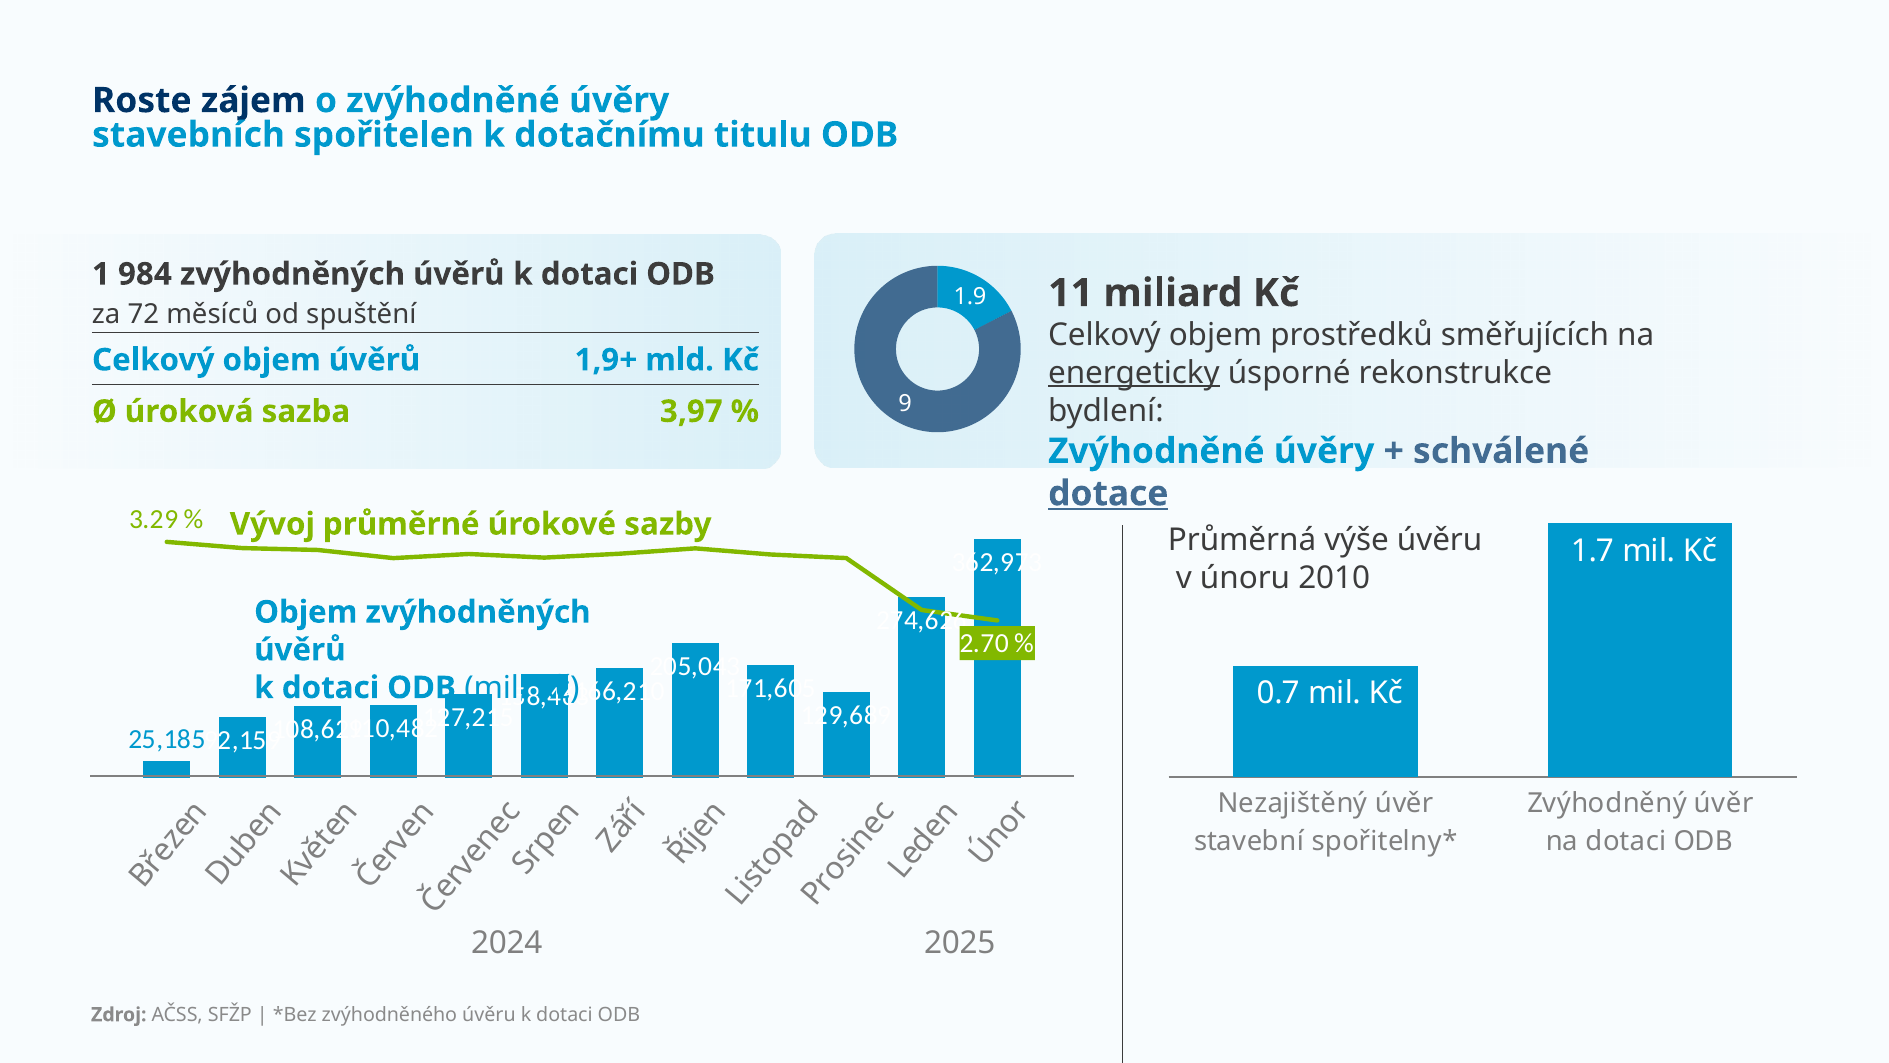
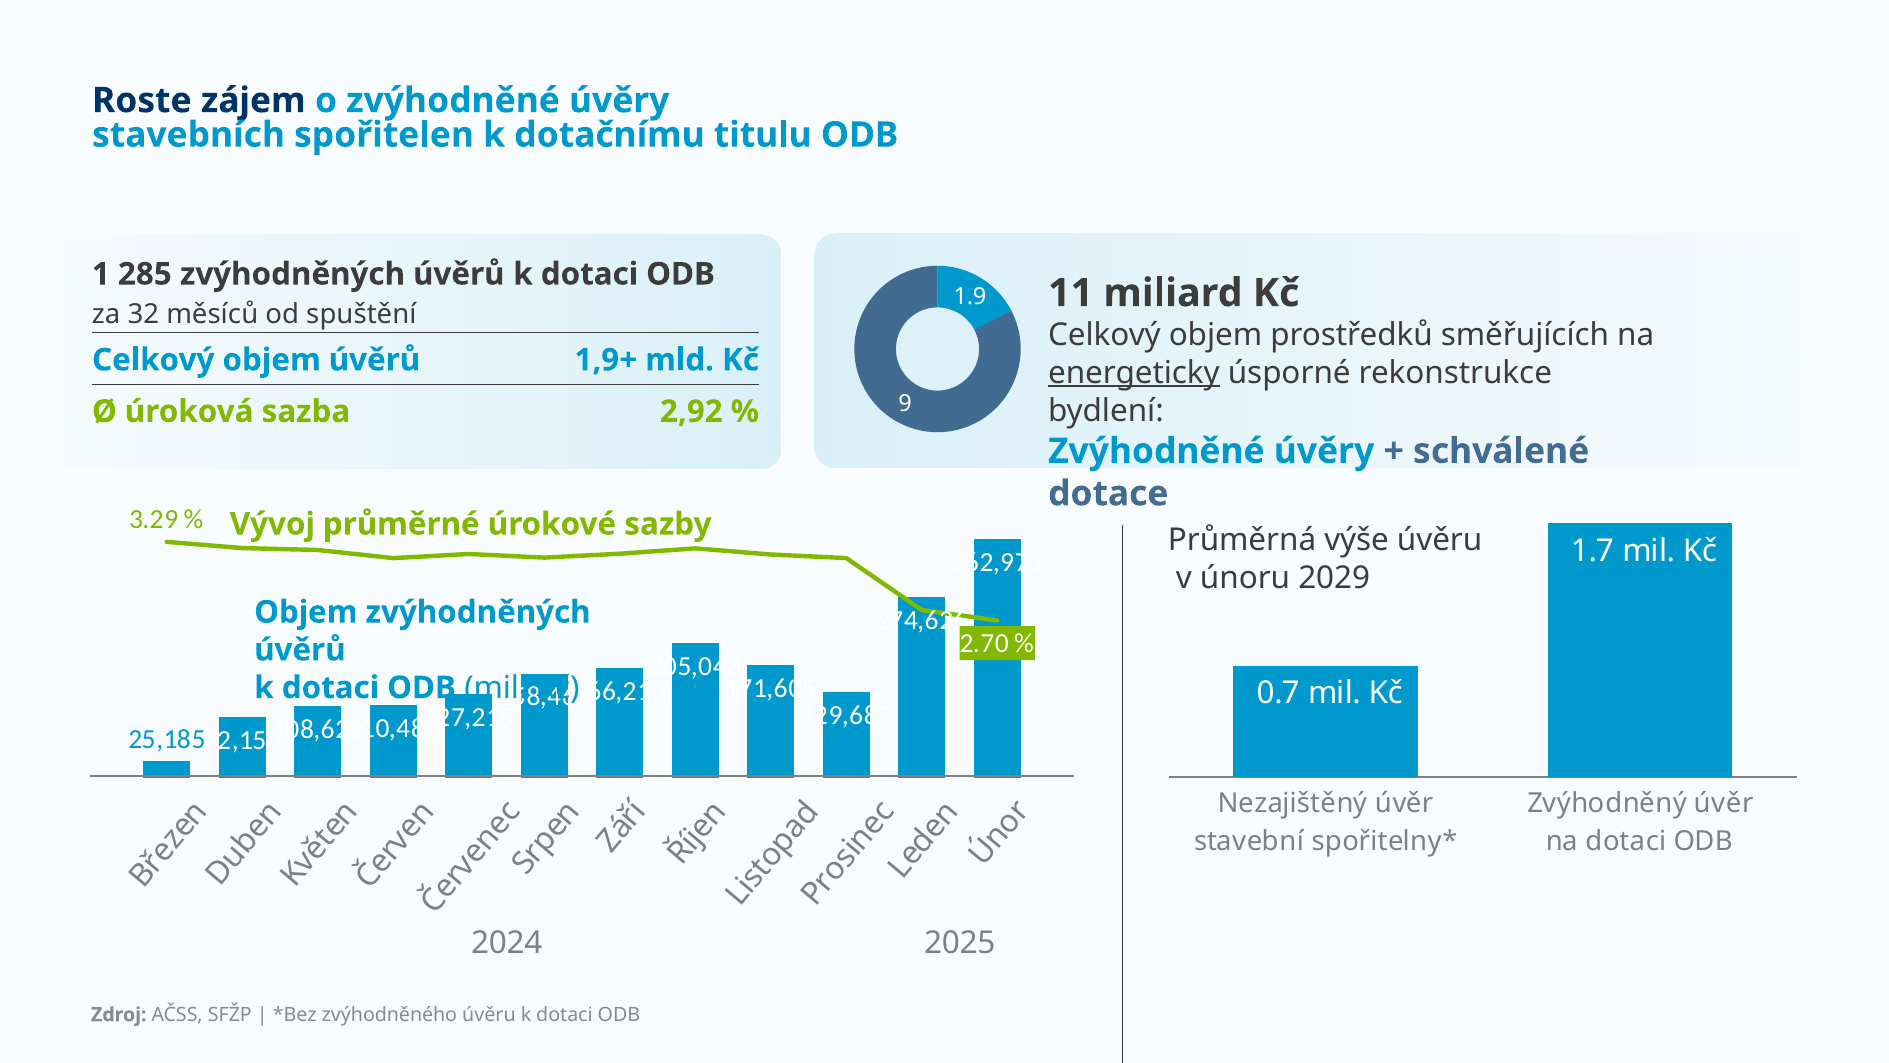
984: 984 -> 285 (145, 274)
72: 72 -> 32 (143, 314)
3,97: 3,97 -> 2,92 (691, 411)
dotace underline: present -> none (1108, 493)
2010: 2010 -> 2029 (1334, 578)
